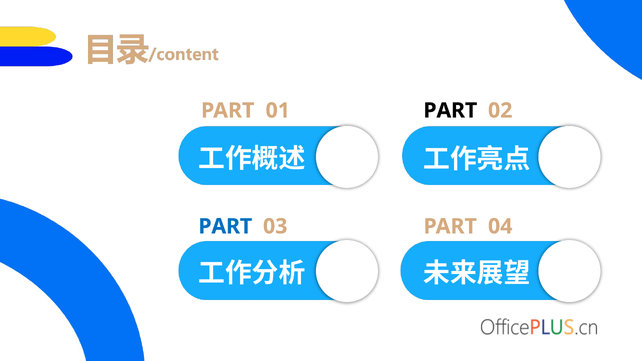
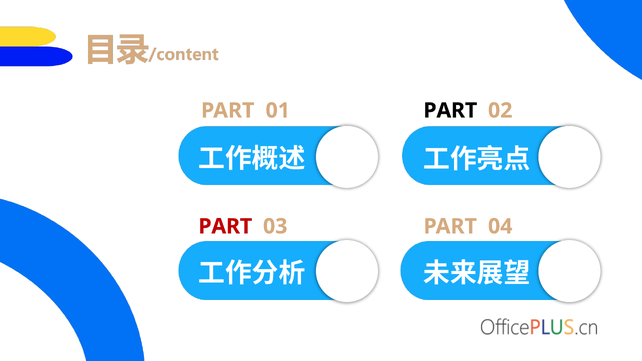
PART colour: blue -> red (225, 226)
